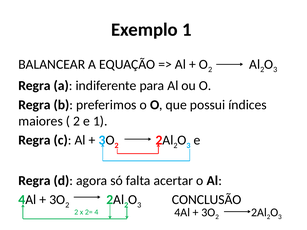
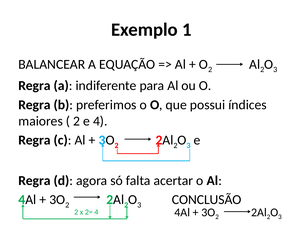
e 1: 1 -> 4 (100, 121)
